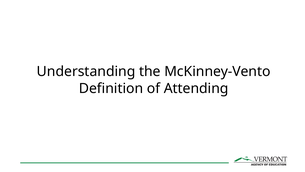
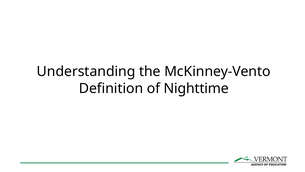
Attending: Attending -> Nighttime (196, 88)
